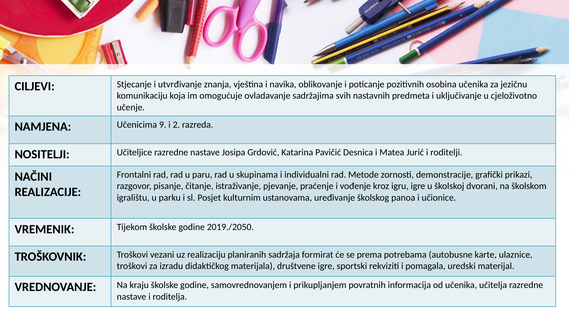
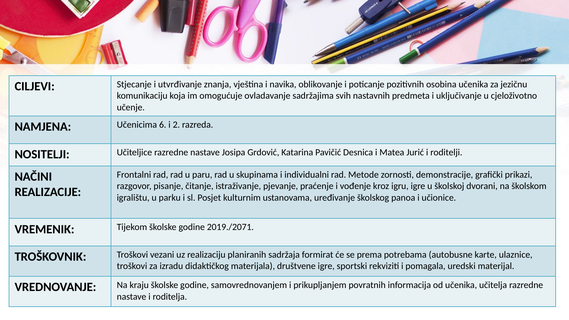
9: 9 -> 6 (163, 125)
2019./2050: 2019./2050 -> 2019./2071 (230, 227)
